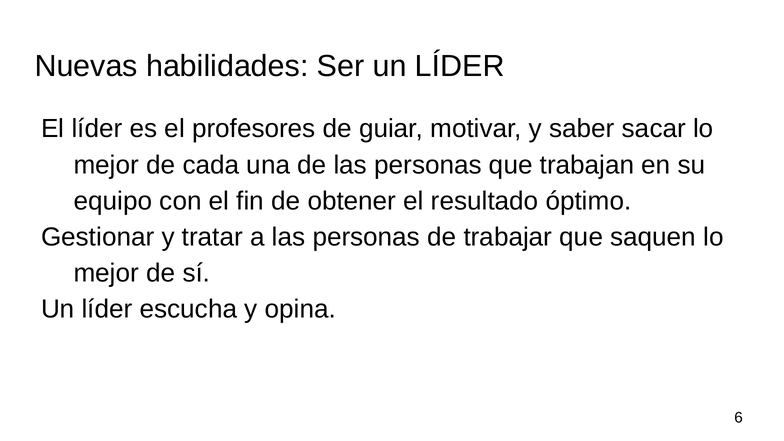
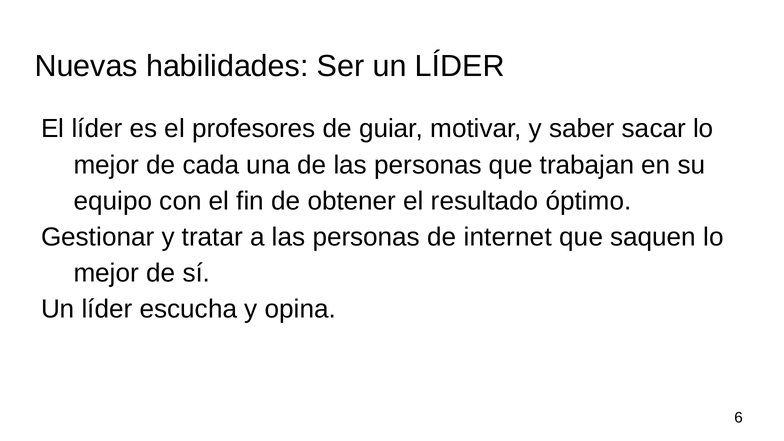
trabajar: trabajar -> internet (508, 237)
